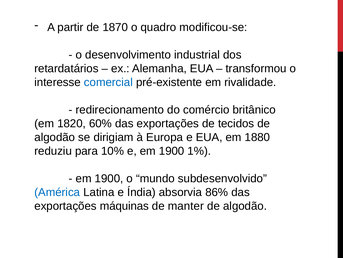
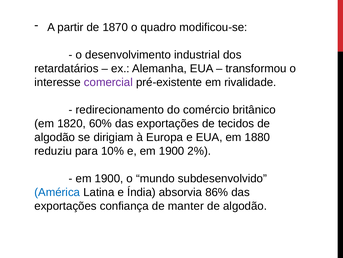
comercial colour: blue -> purple (108, 82)
1%: 1% -> 2% (199, 151)
máquinas: máquinas -> confiança (124, 206)
